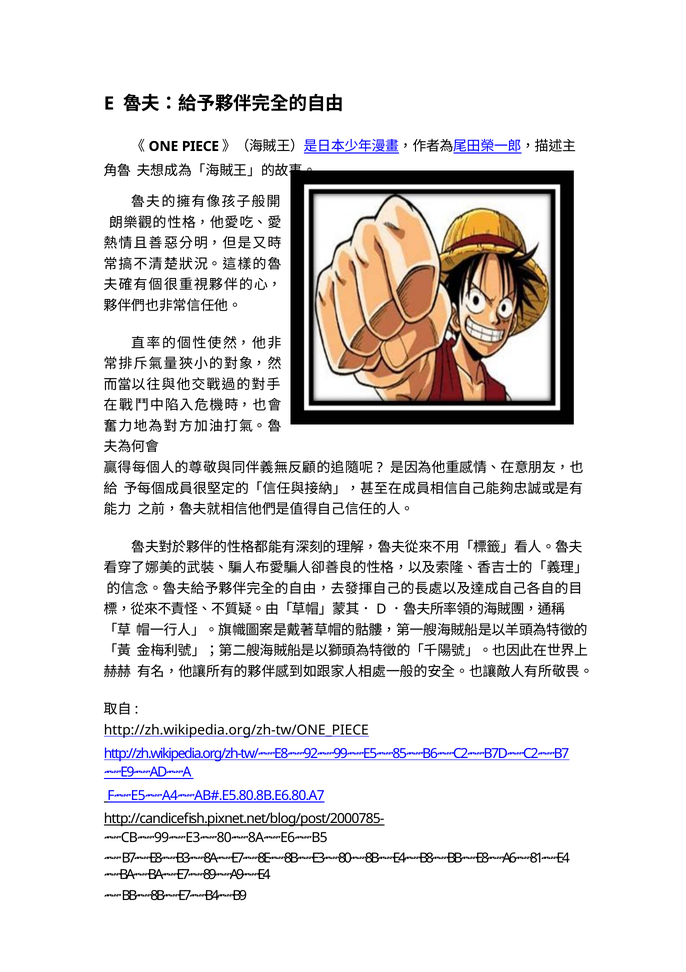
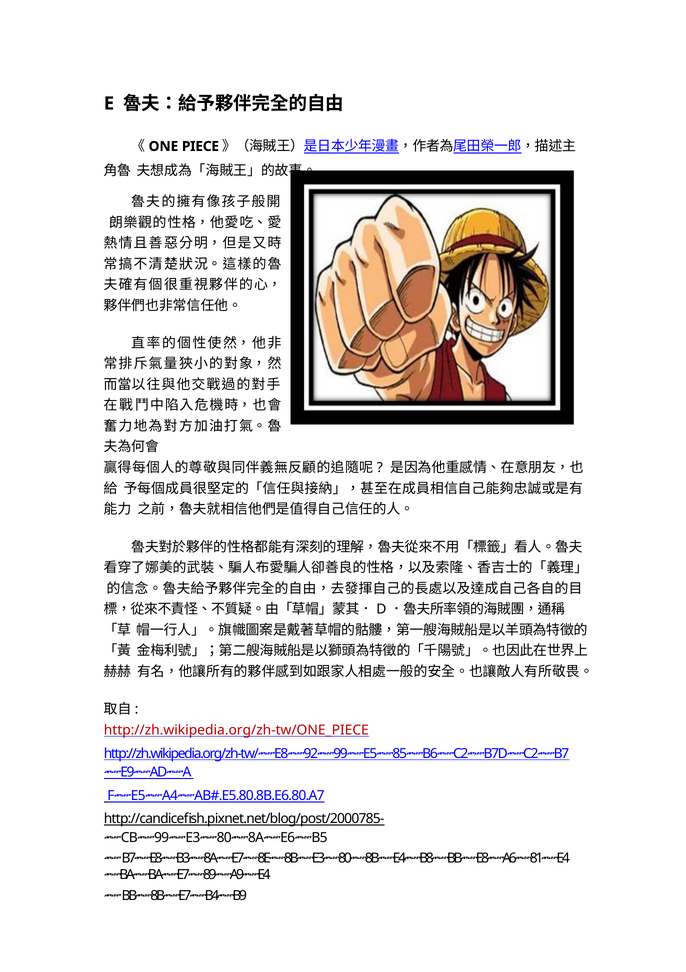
http://zh.wikipedia.org/zh-tw/ONE_PIECE colour: black -> red (236, 730)
